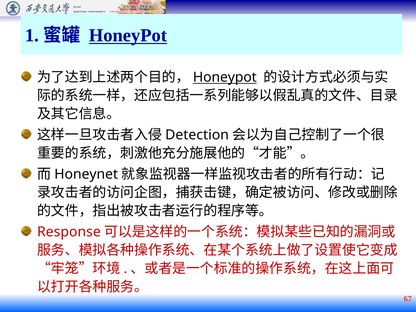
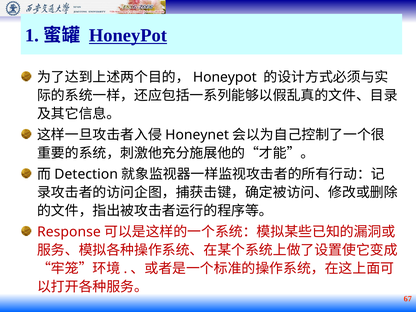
Honeypot underline: present -> none (225, 77)
Detection: Detection -> Honeynet (197, 135)
Honeynet: Honeynet -> Detection (86, 174)
